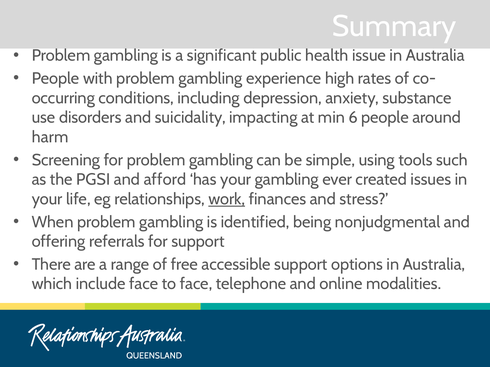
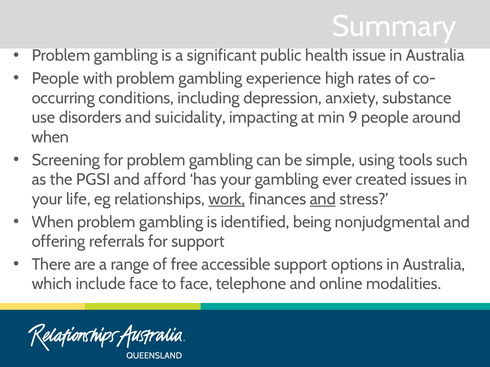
6: 6 -> 9 (353, 118)
harm: harm -> when (50, 137)
and underline: none -> present (323, 199)
